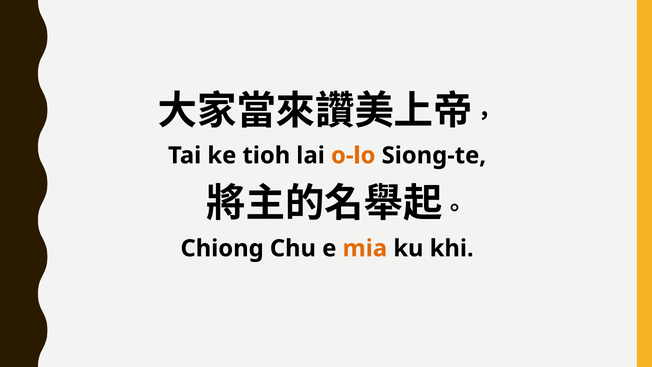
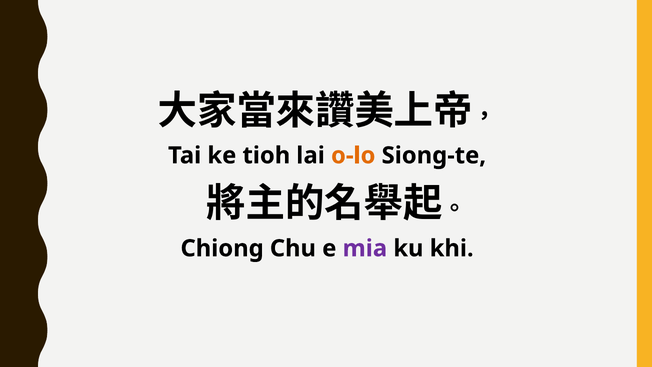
mia colour: orange -> purple (365, 248)
